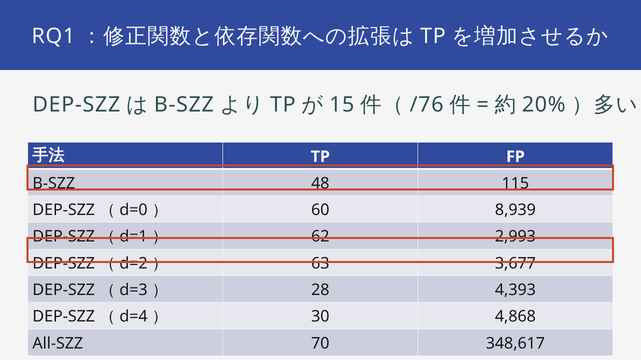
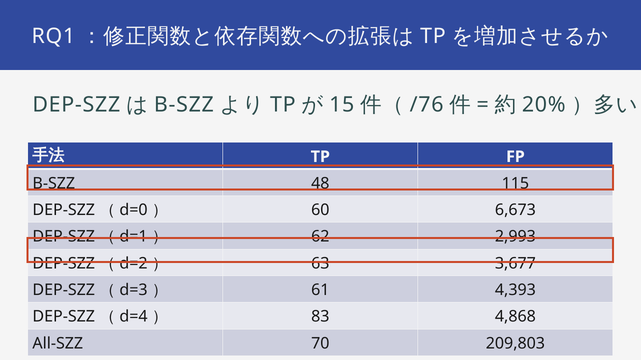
8,939: 8,939 -> 6,673 (515, 210)
28: 28 -> 61 (320, 290)
30: 30 -> 83 (320, 317)
348,617: 348,617 -> 209,803 (515, 344)
